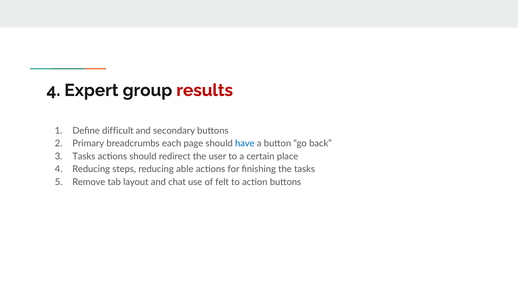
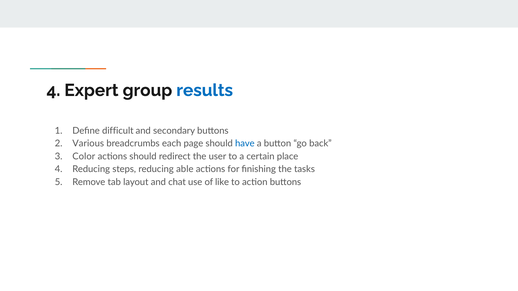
results colour: red -> blue (205, 90)
Primary: Primary -> Various (88, 144)
Tasks: Tasks -> Color (84, 157)
felt: felt -> like (222, 182)
